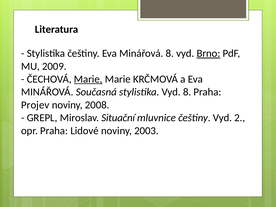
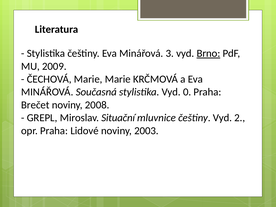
Minářová 8: 8 -> 3 (170, 53)
Marie underline: present -> none (88, 79)
Vyd 8: 8 -> 0 (187, 92)
Projev: Projev -> Brečet (35, 105)
